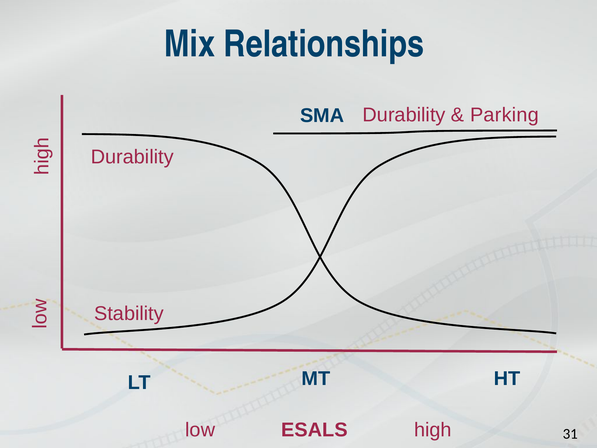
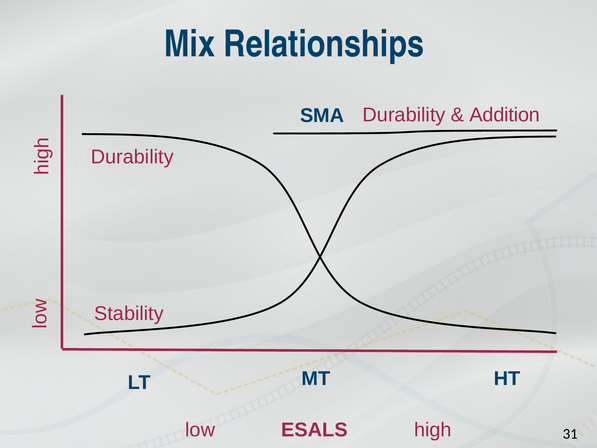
Parking: Parking -> Addition (505, 115)
